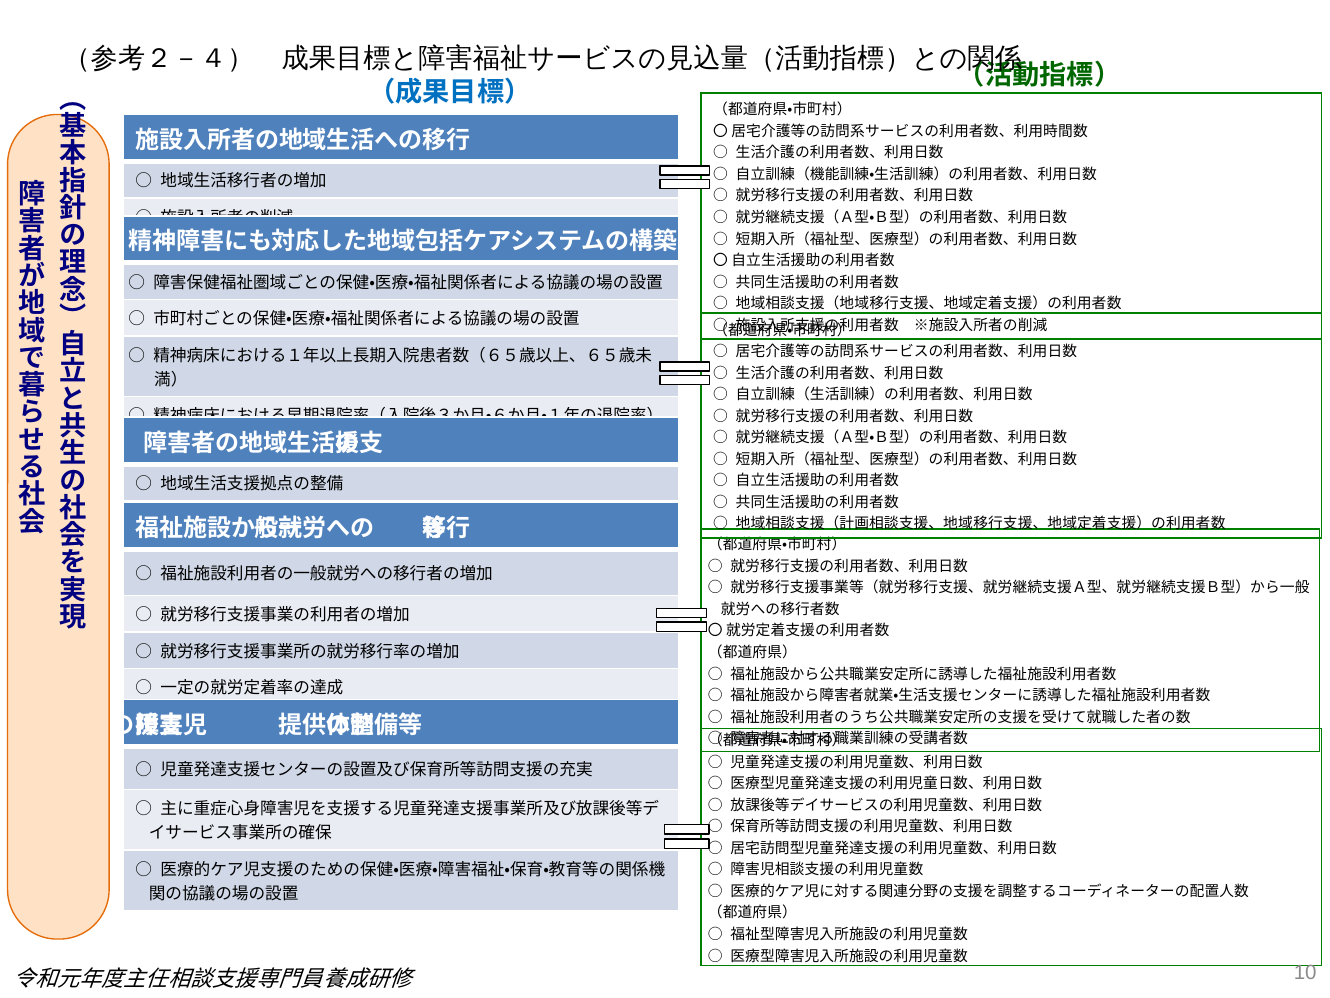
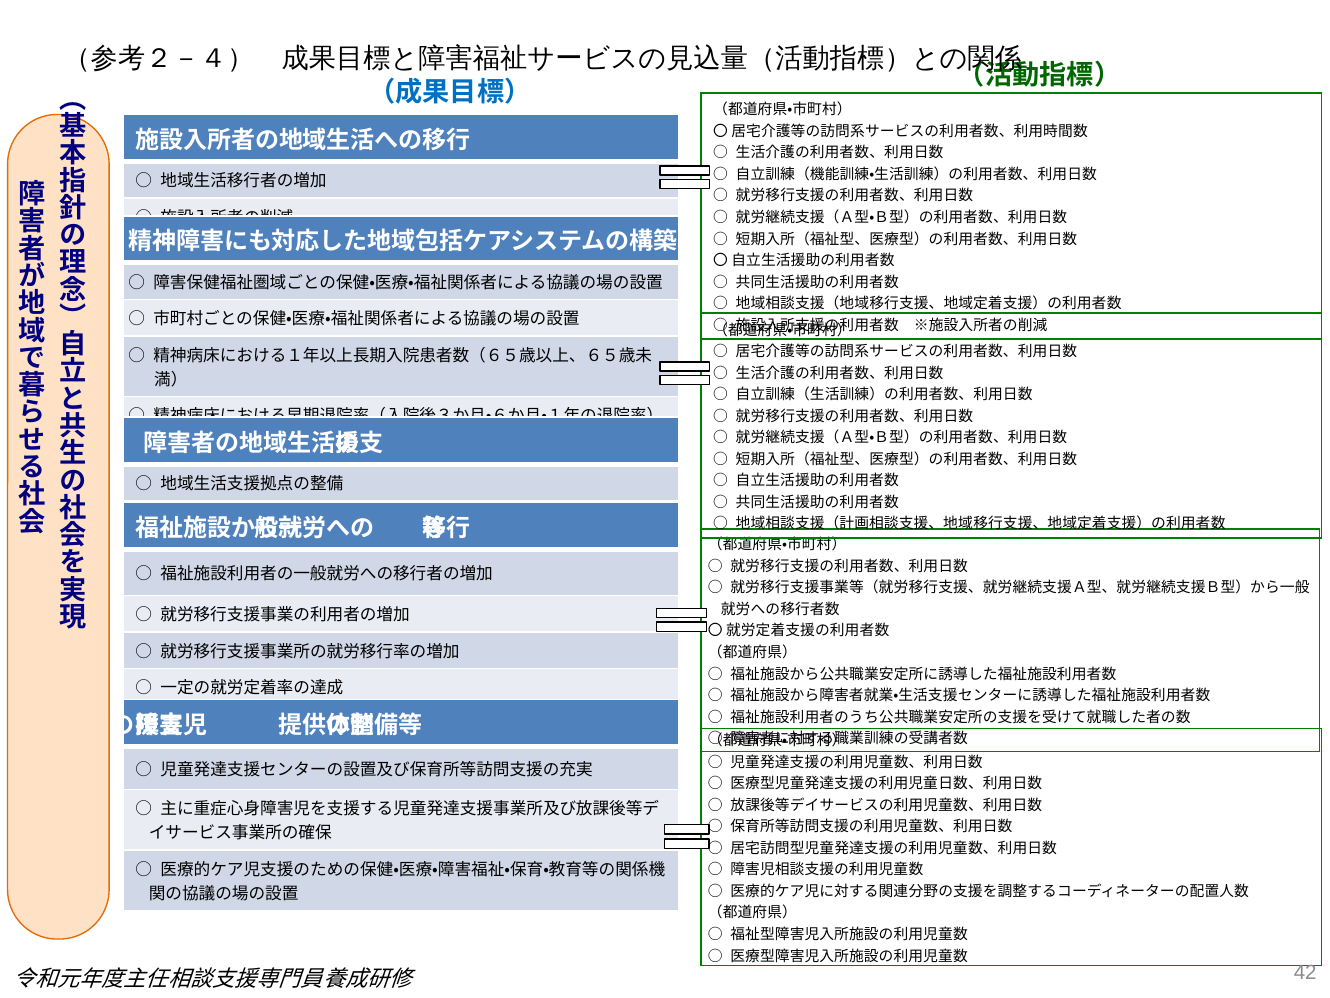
10: 10 -> 42 (1305, 972)
